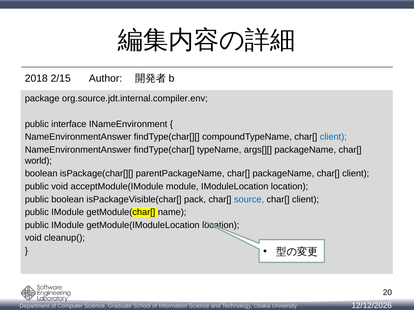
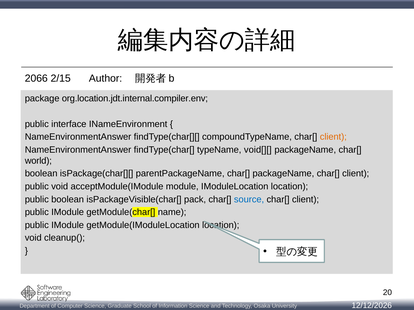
2018: 2018 -> 2066 (36, 78)
org.source.jdt.internal.compiler.env: org.source.jdt.internal.compiler.env -> org.location.jdt.internal.compiler.env (135, 98)
client colour: blue -> orange (333, 137)
args[][: args[][ -> void[][ (258, 150)
